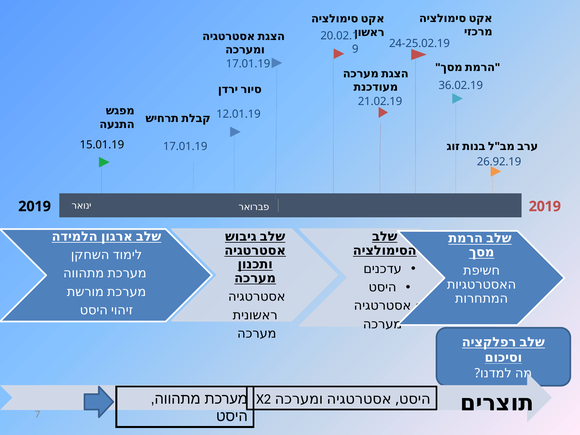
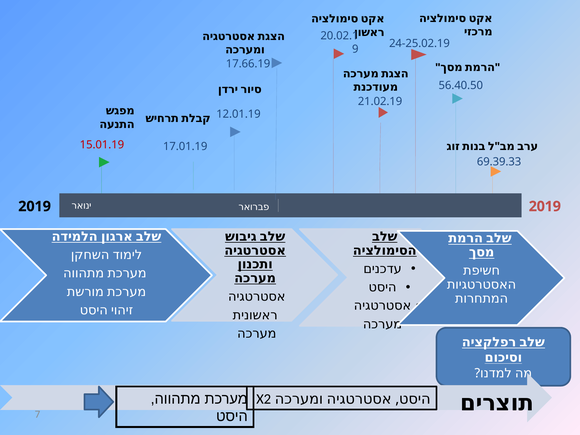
17.01.19: 17.01.19 -> 17.66.19 (248, 64)
36.02.19: 36.02.19 -> 56.40.50 (461, 85)
15.01.19 colour: black -> red (102, 145)
26.92.19: 26.92.19 -> 69.39.33 (499, 162)
